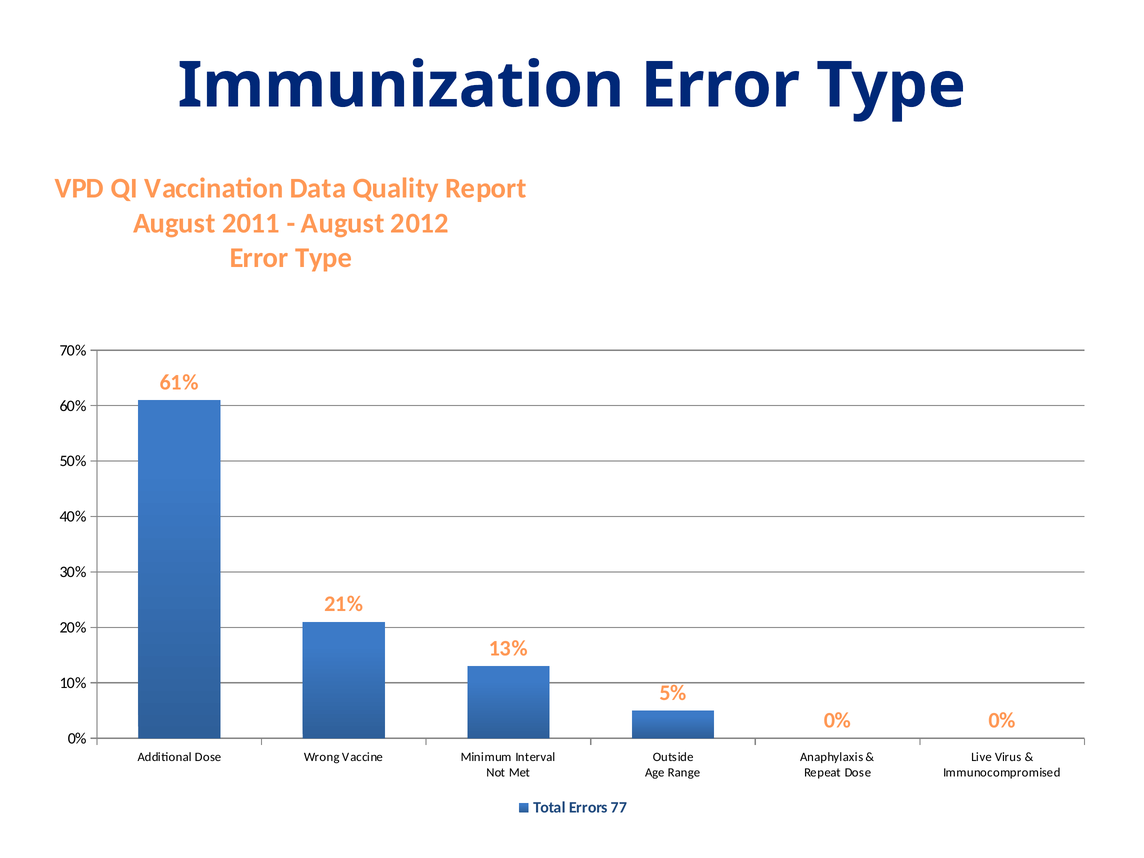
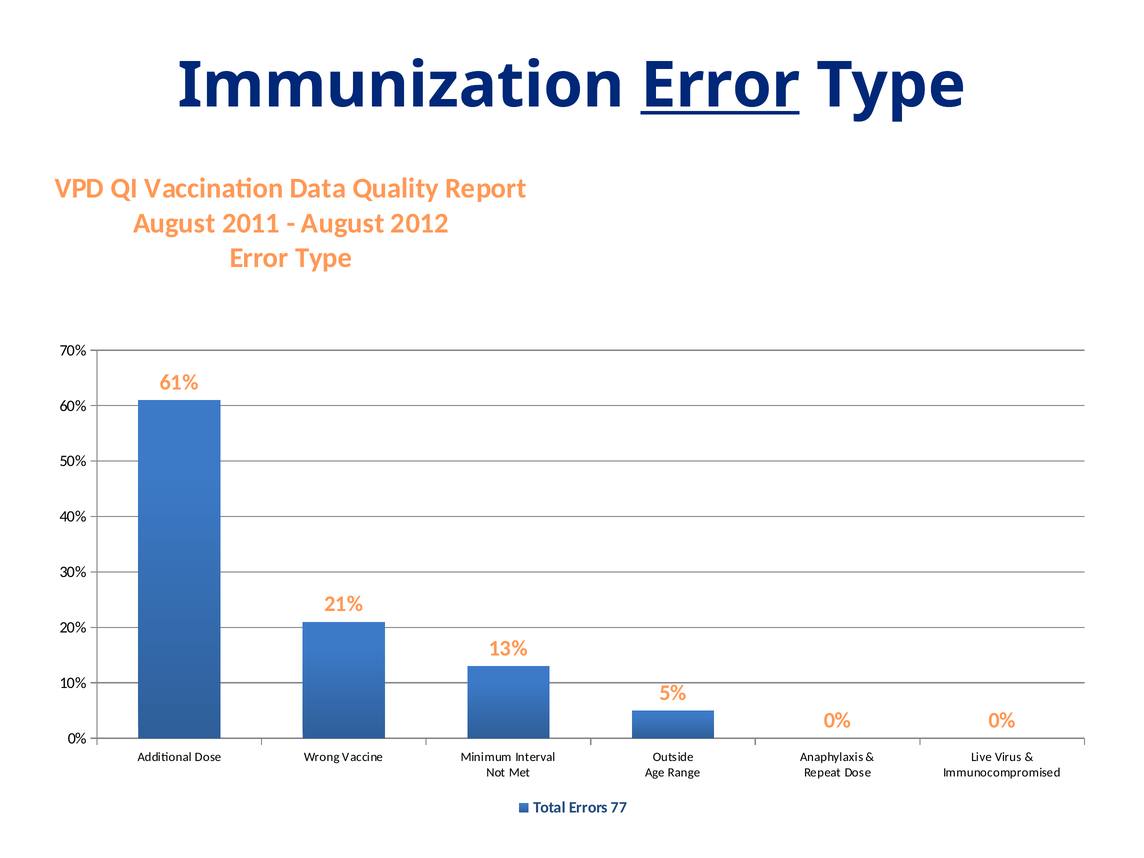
Error underline: none -> present (720, 85)
